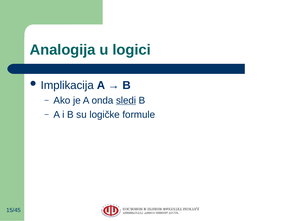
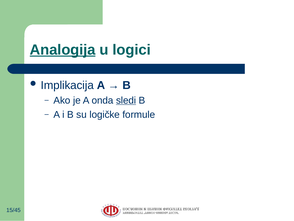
Analogija underline: none -> present (63, 50)
